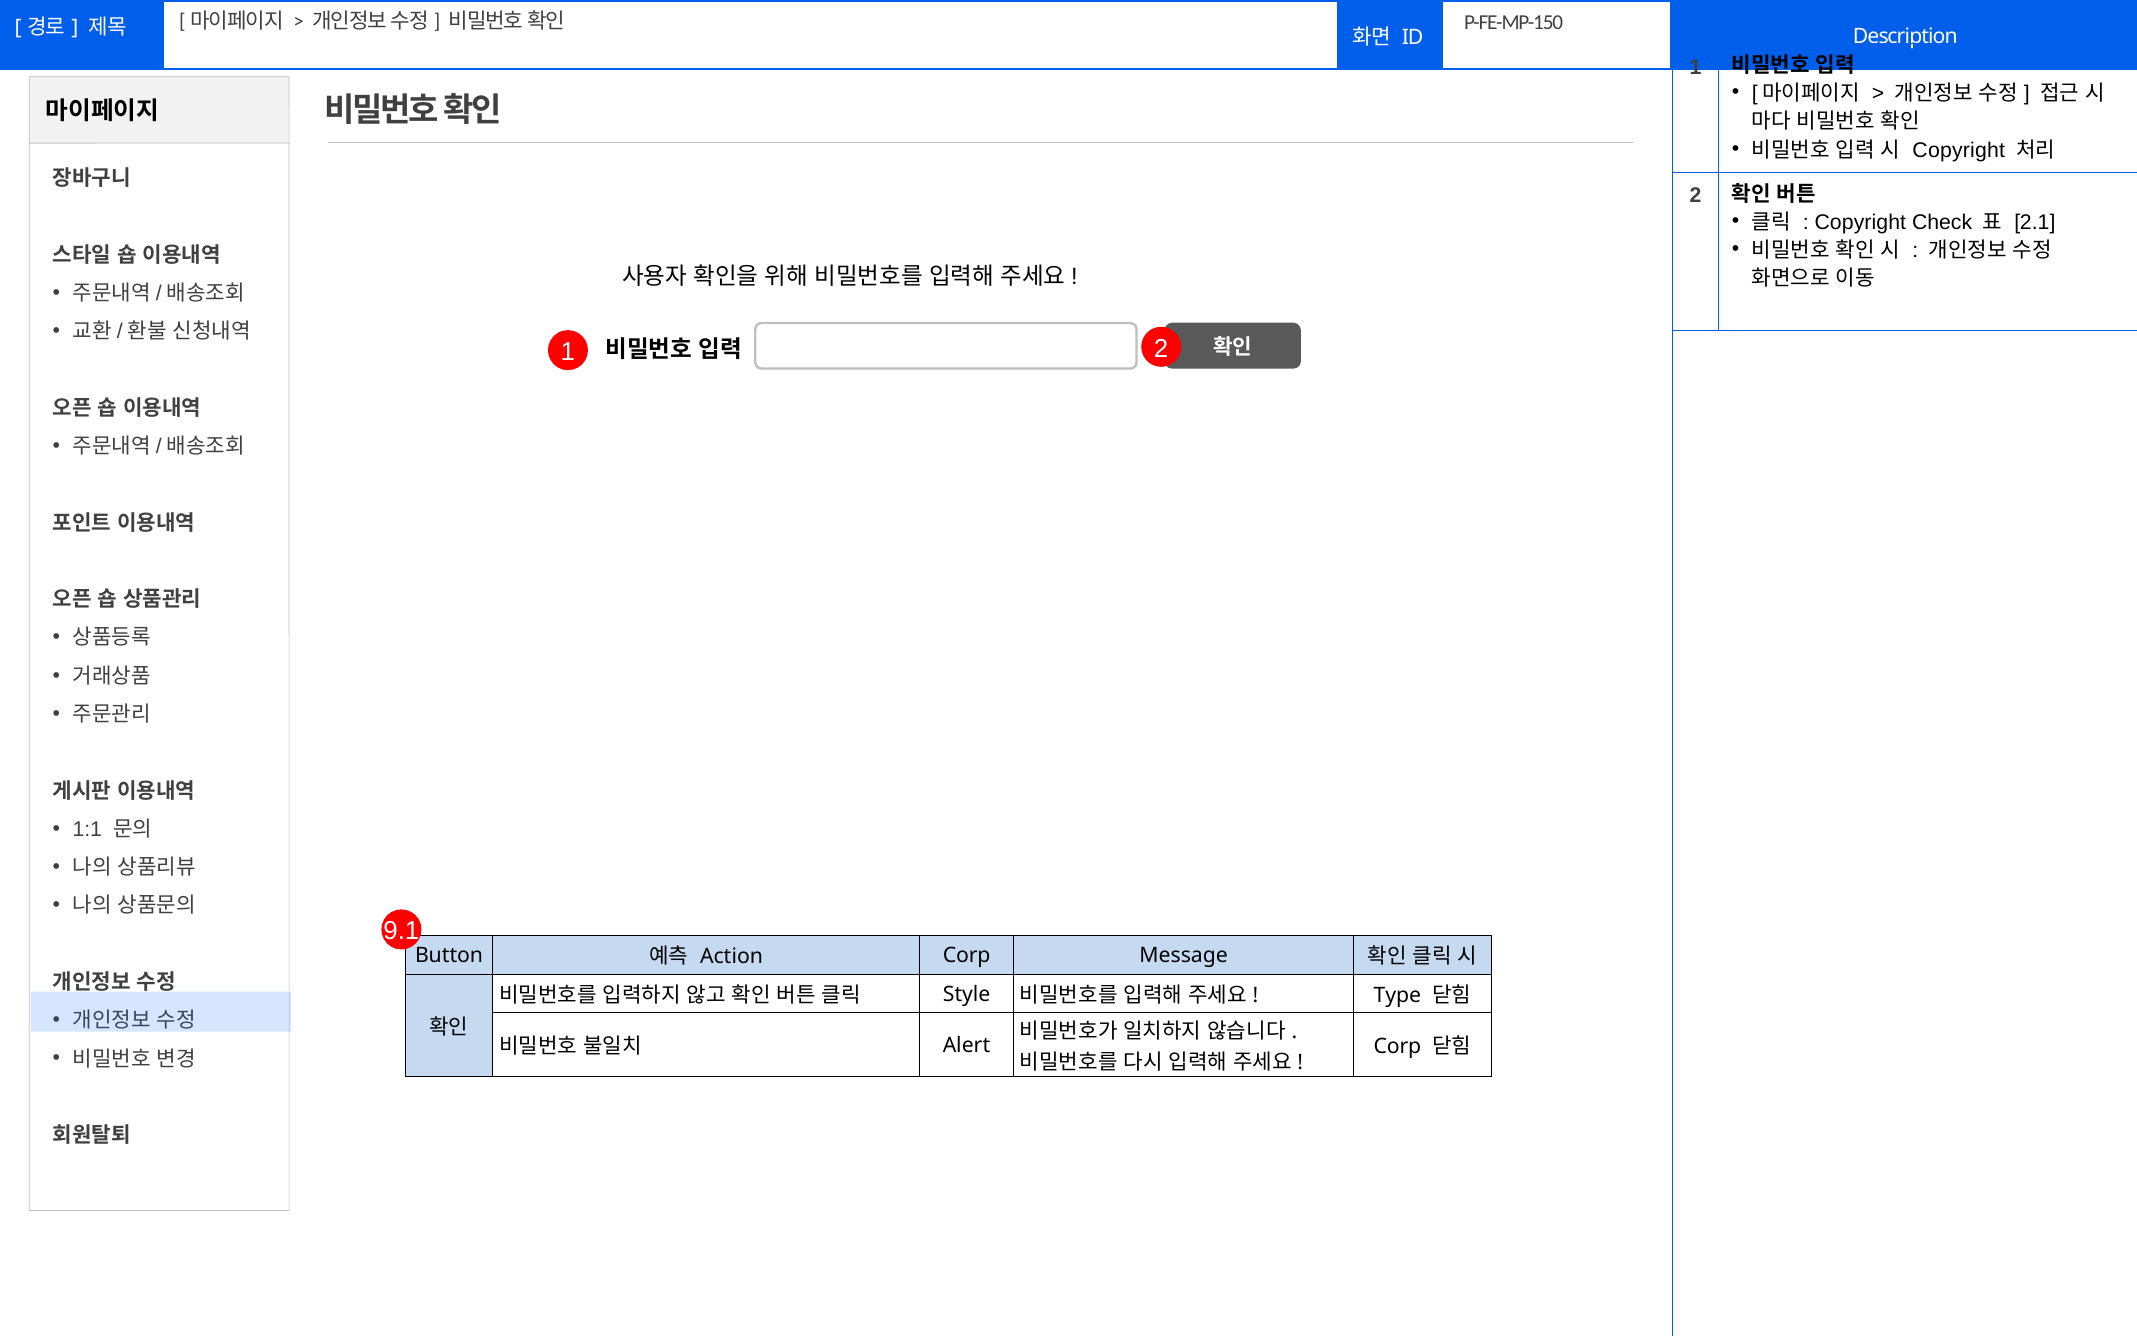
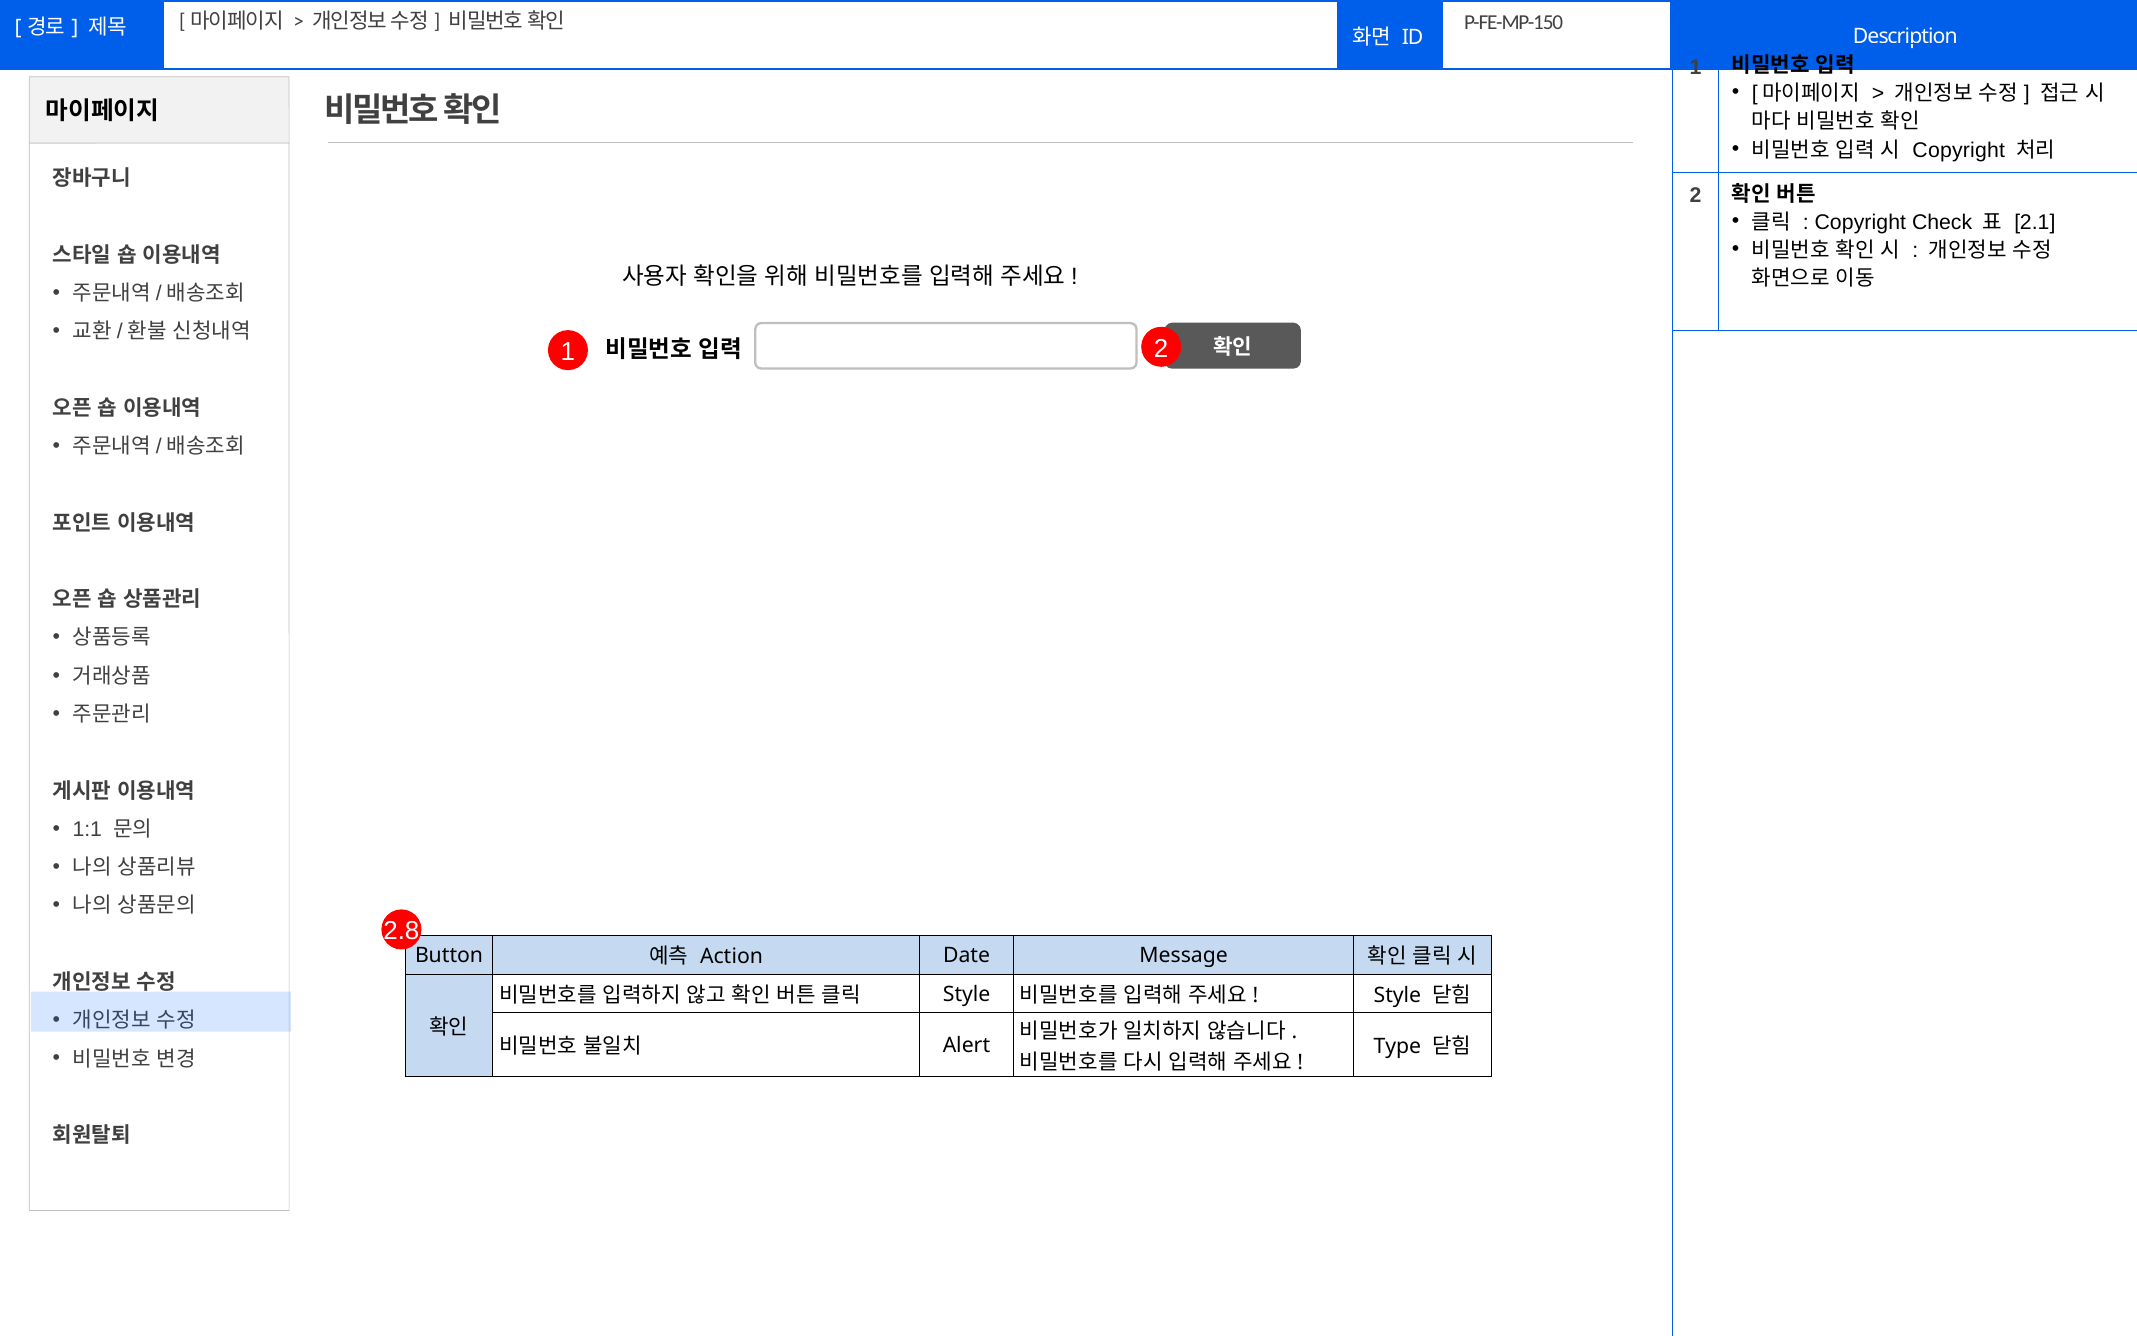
9.1: 9.1 -> 2.8 (401, 931)
Action Corp: Corp -> Date (967, 955)
Type: Type -> Style (1397, 995)
Corp: Corp -> Type (1397, 1046)
